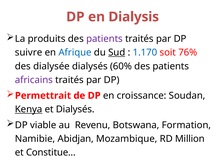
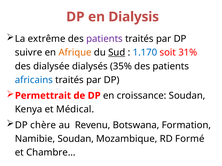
produits: produits -> extrême (47, 39)
Afrique colour: blue -> orange (75, 53)
76%: 76% -> 31% (188, 53)
60%: 60% -> 35% (121, 66)
africains colour: purple -> blue (34, 80)
Kenya underline: present -> none (29, 110)
et Dialysés: Dialysés -> Médical (75, 110)
viable: viable -> chère (43, 125)
Namibie Abidjan: Abidjan -> Soudan (76, 139)
Million: Million -> Formé (190, 139)
Constitue…: Constitue… -> Chambre… (51, 153)
